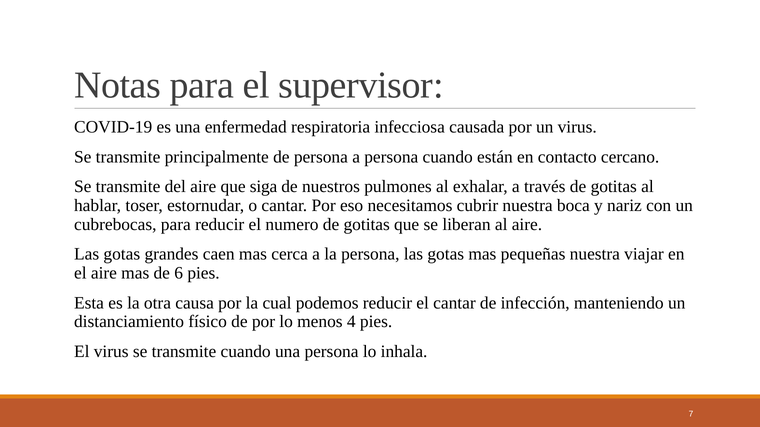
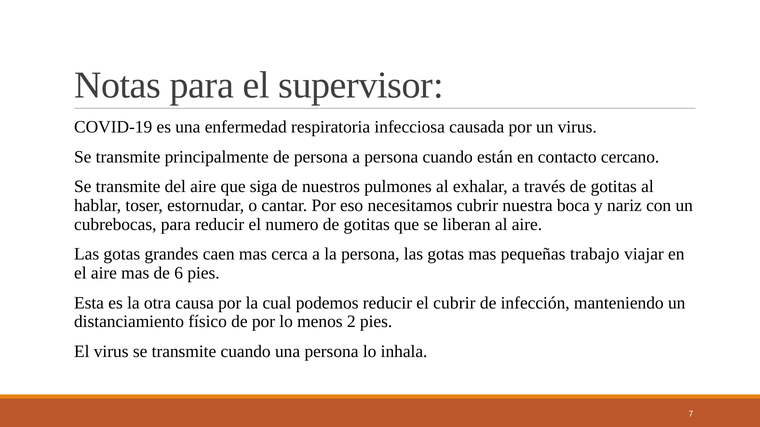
pequeñas nuestra: nuestra -> trabajo (595, 254)
el cantar: cantar -> cubrir (454, 303)
4: 4 -> 2 (351, 322)
